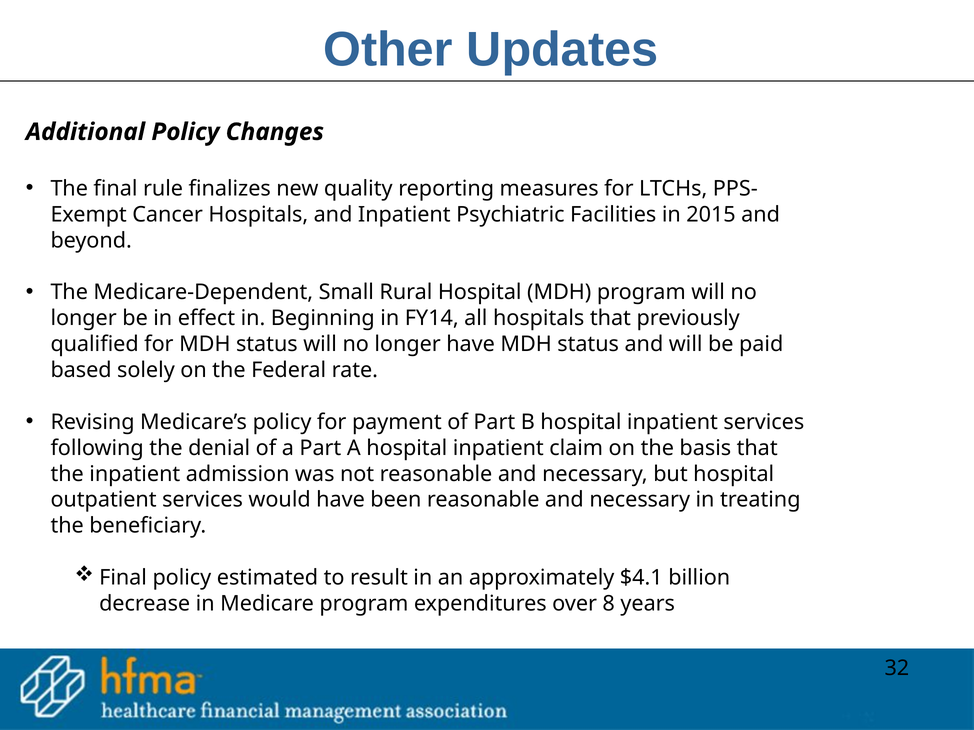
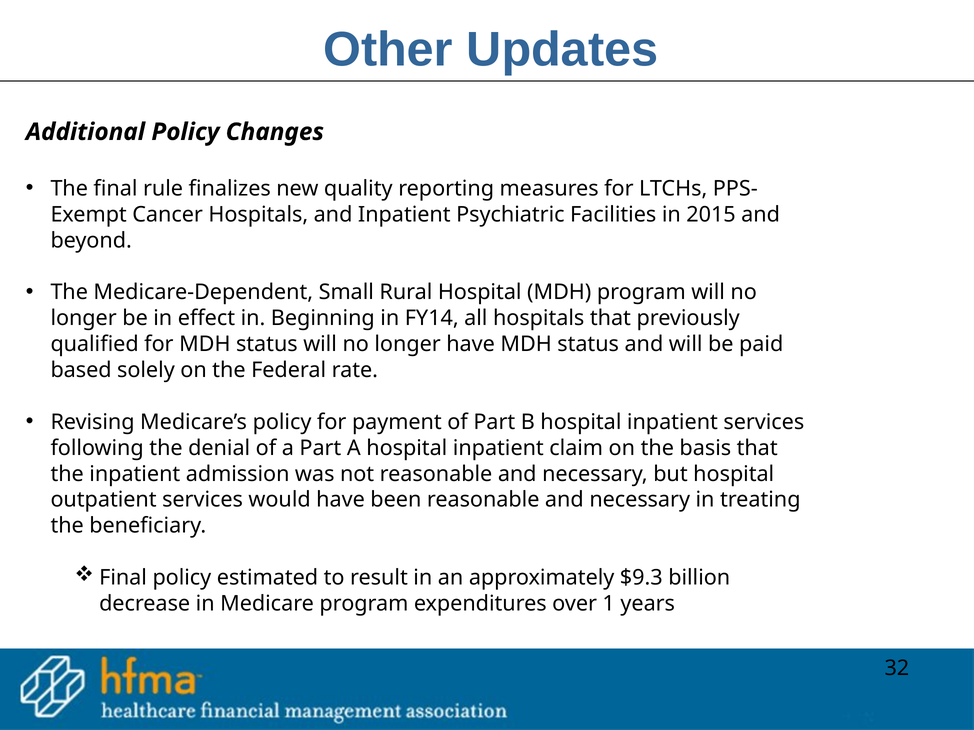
$4.1: $4.1 -> $9.3 (641, 578)
8: 8 -> 1 (609, 604)
